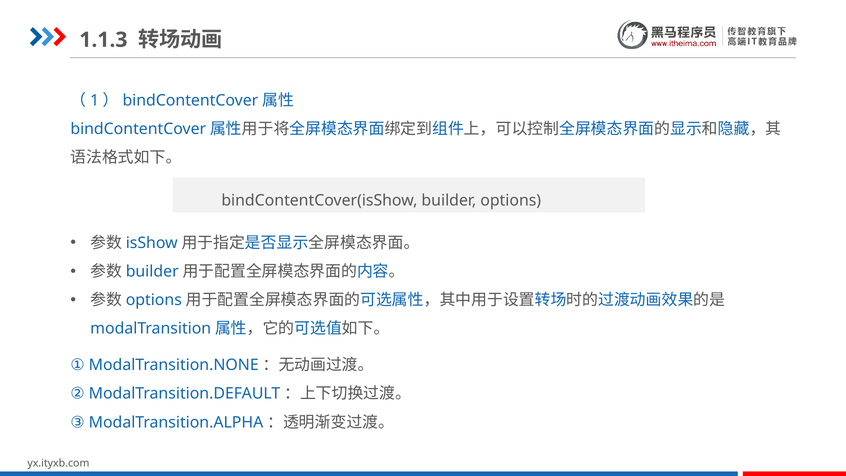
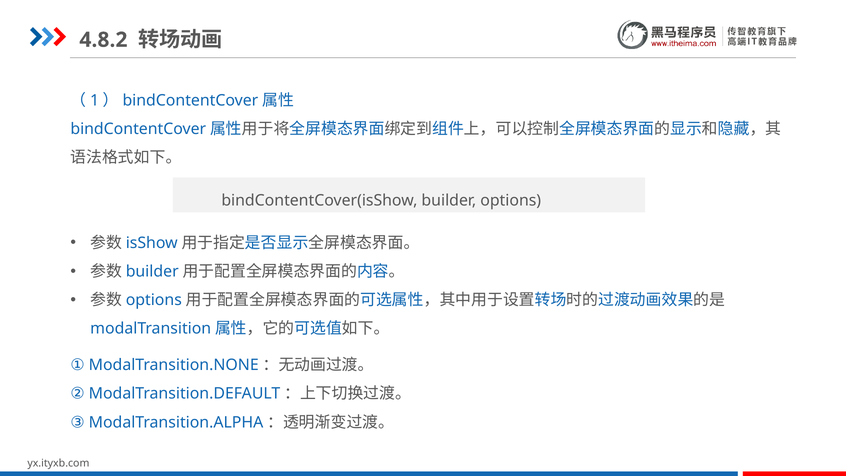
1.1.3: 1.1.3 -> 4.8.2 (103, 40)
